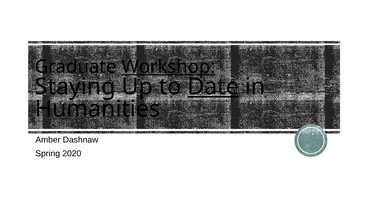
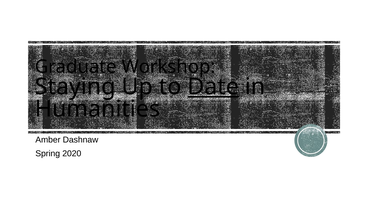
Workshop underline: present -> none (168, 67)
